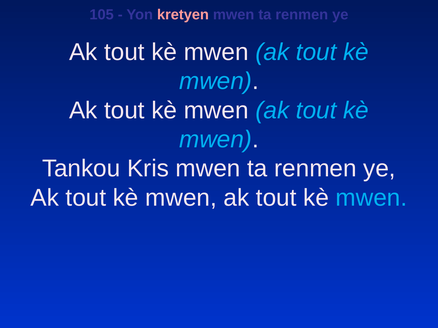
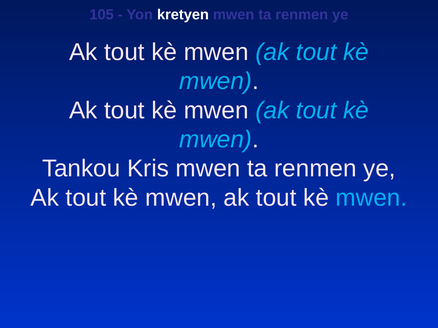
kretyen colour: pink -> white (183, 15)
